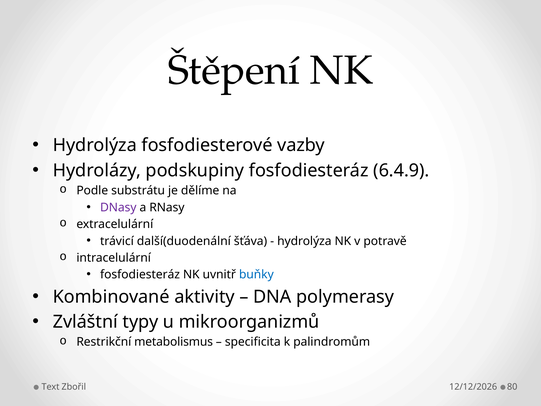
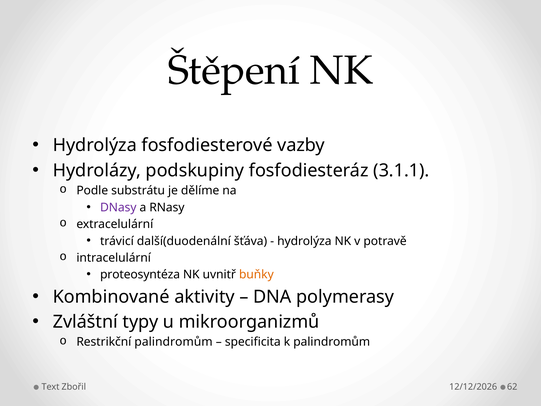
6.4.9: 6.4.9 -> 3.1.1 (401, 170)
fosfodiesteráz: fosfodiesteráz -> proteosyntéza (140, 275)
buňky colour: blue -> orange (256, 275)
Restrikční metabolismus: metabolismus -> palindromům (173, 342)
80: 80 -> 62 (512, 387)
